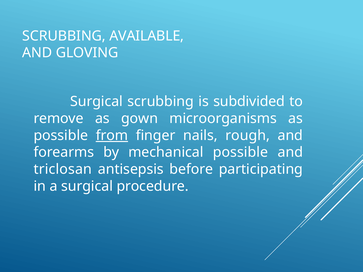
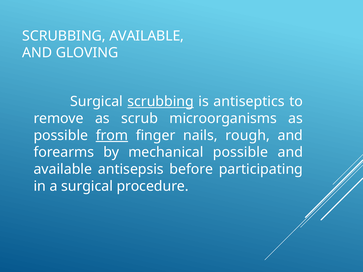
scrubbing underline: none -> present (161, 102)
subdivided: subdivided -> antiseptics (249, 102)
gown: gown -> scrub (140, 119)
triclosan: triclosan -> available (63, 169)
